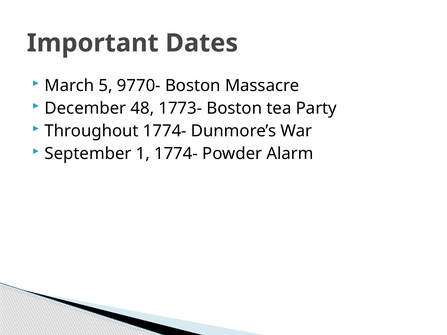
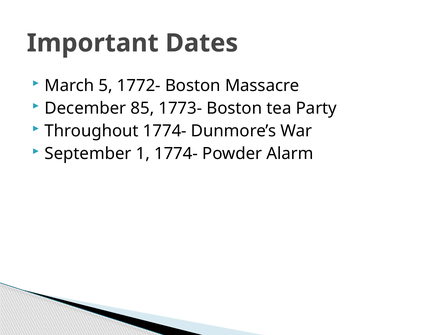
9770-: 9770- -> 1772- (139, 86)
48: 48 -> 85 (142, 108)
